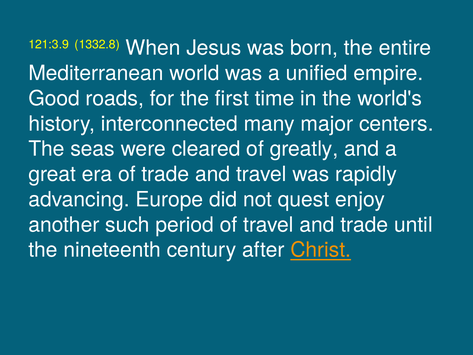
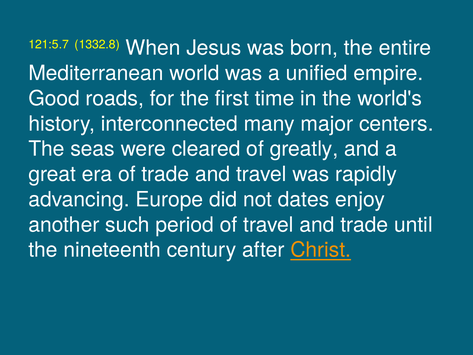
121:3.9: 121:3.9 -> 121:5.7 (49, 45)
quest: quest -> dates (304, 199)
